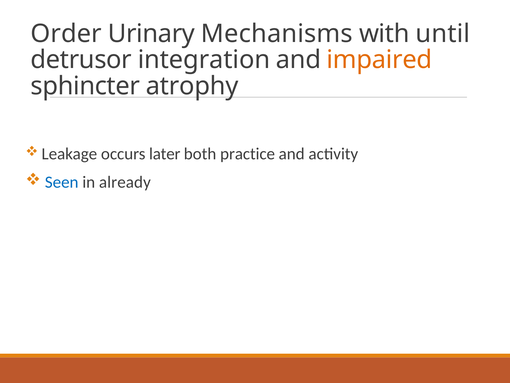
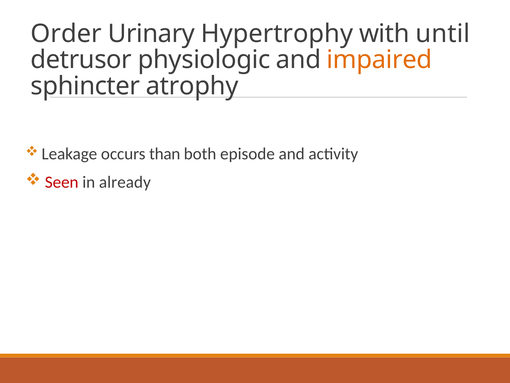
Mechanisms: Mechanisms -> Hypertrophy (277, 34)
integration: integration -> physiologic (204, 60)
later: later -> than (165, 154)
practice: practice -> episode (247, 154)
Seen colour: blue -> red (62, 182)
